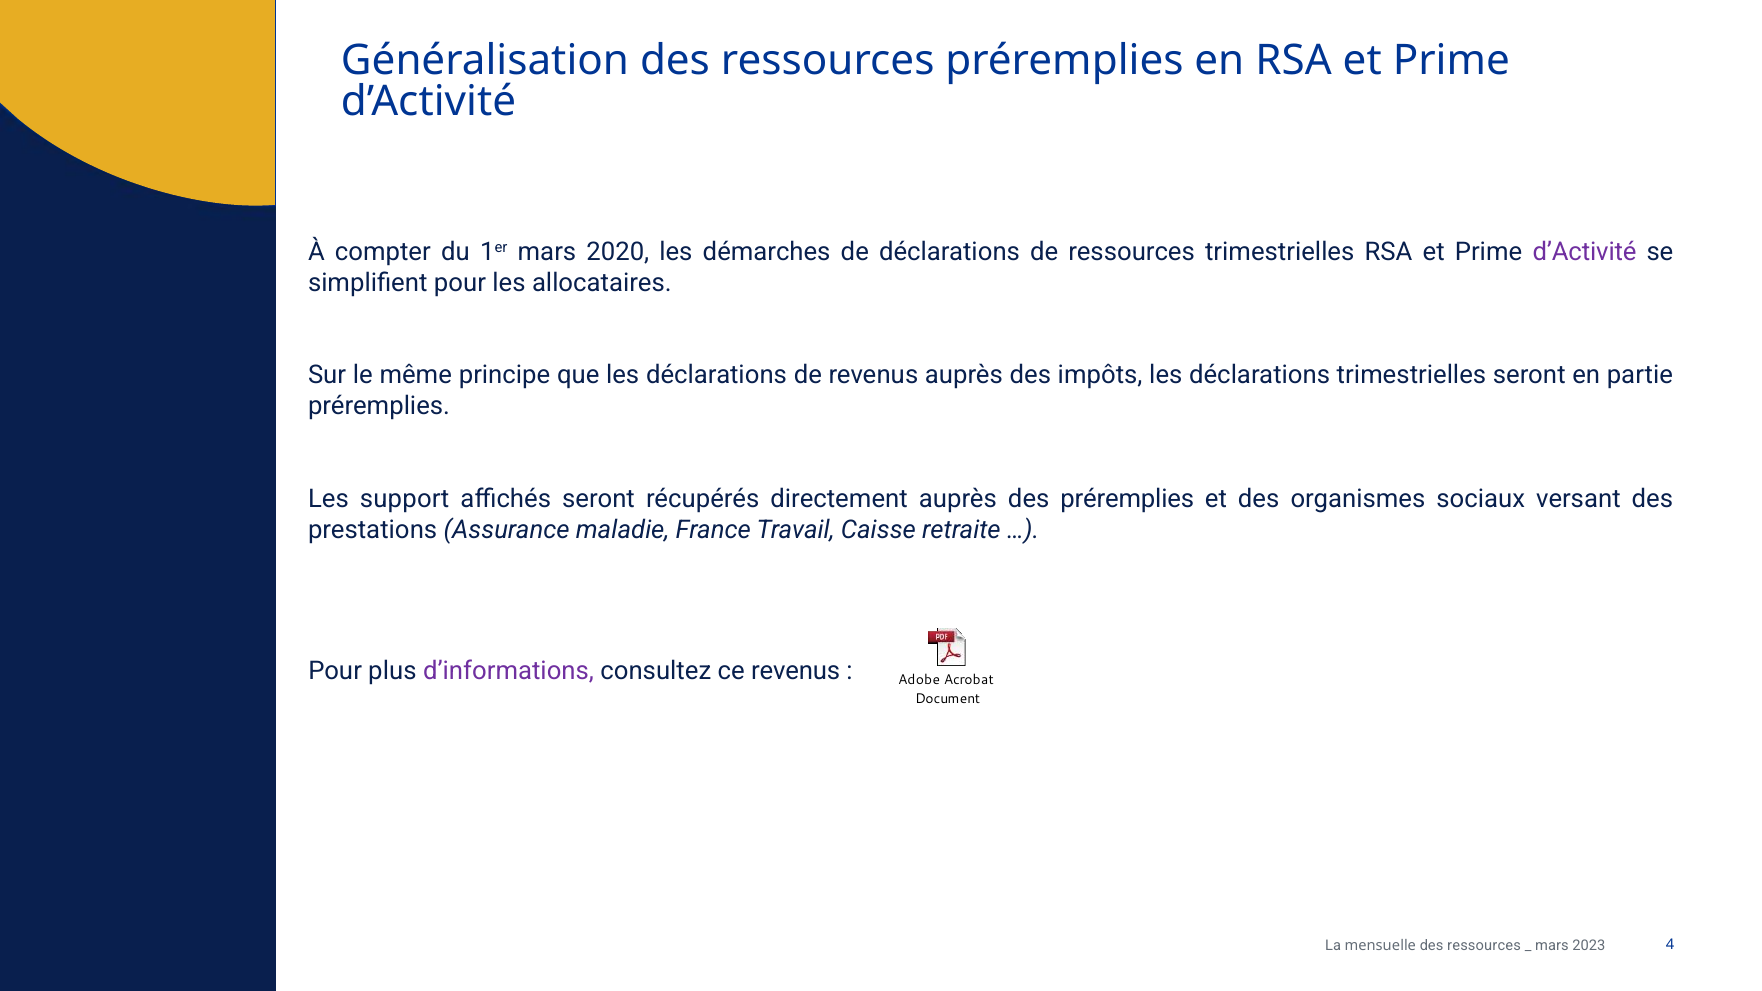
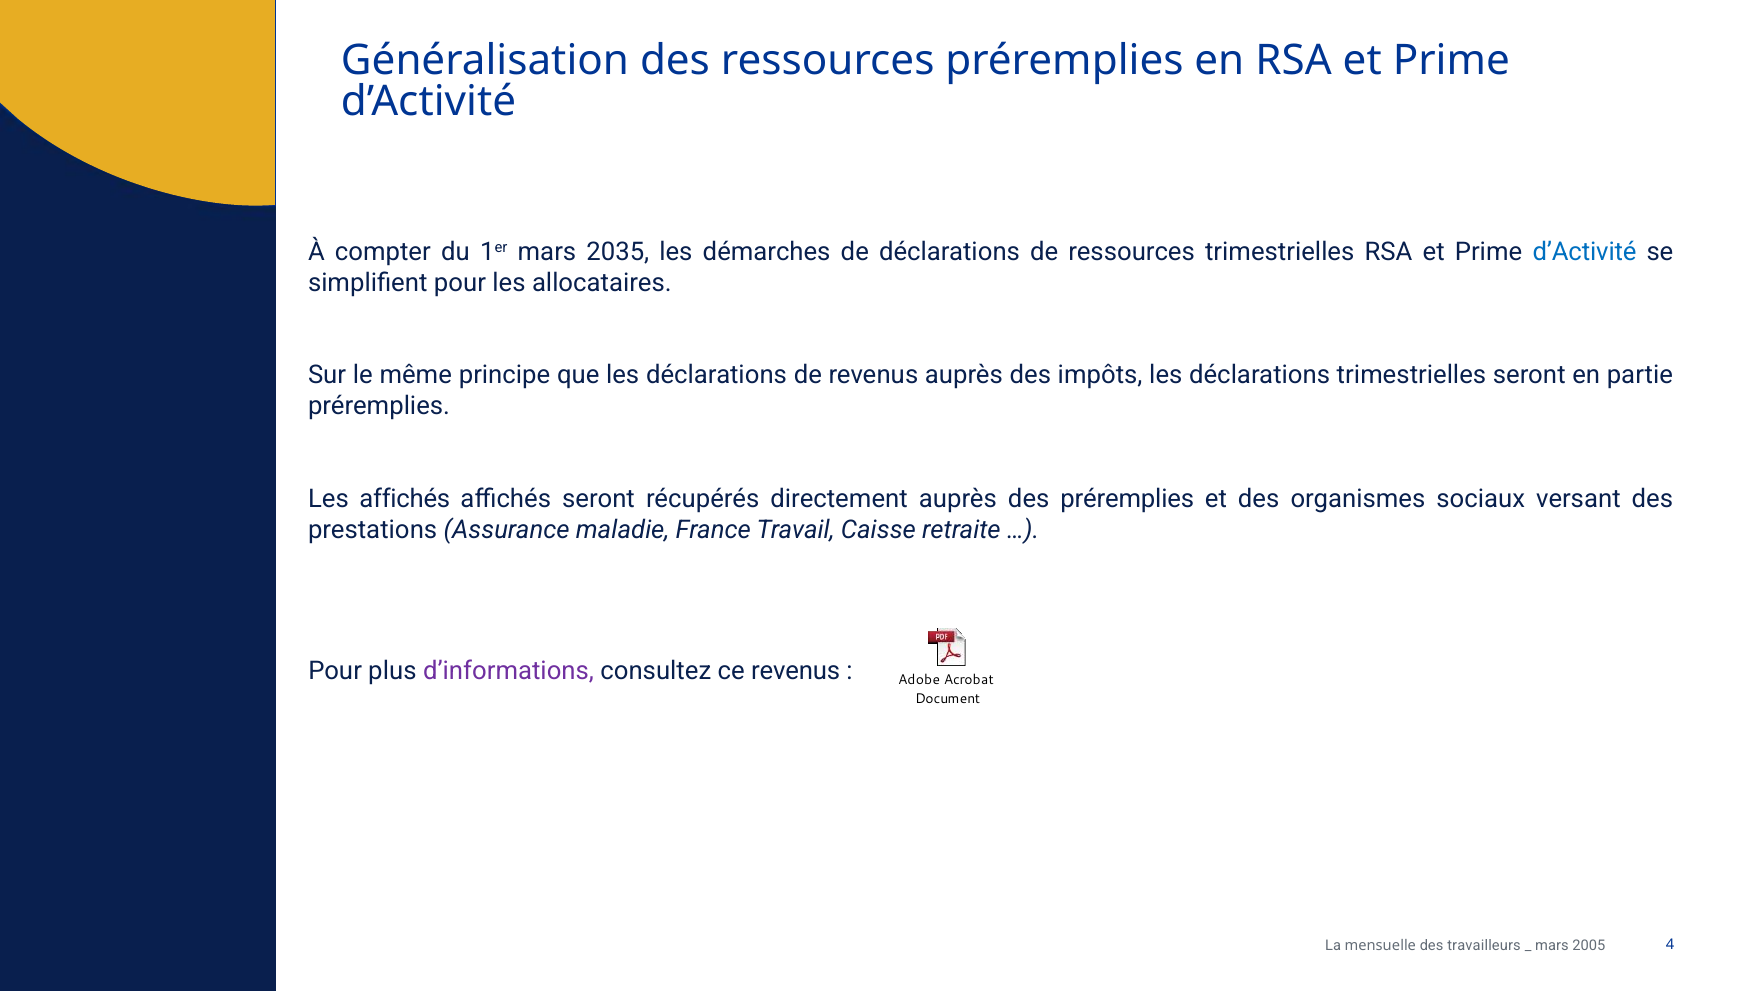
2020: 2020 -> 2035 (618, 252)
d’Activité colour: purple -> blue (1585, 252)
Les support: support -> affichés (405, 499)
mensuelle des ressources: ressources -> travailleurs (1484, 946)
2023: 2023 -> 2005 (1589, 946)
